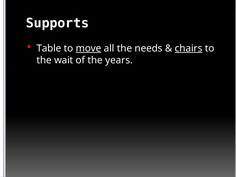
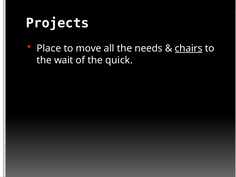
Supports: Supports -> Projects (57, 23)
Table: Table -> Place (49, 48)
move underline: present -> none (88, 48)
years: years -> quick (119, 60)
